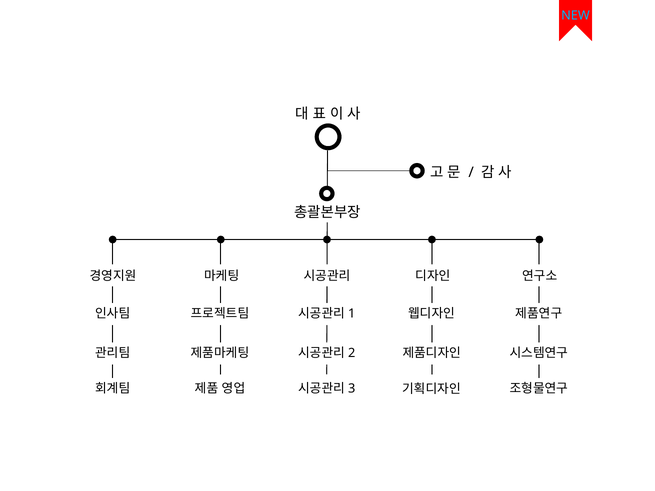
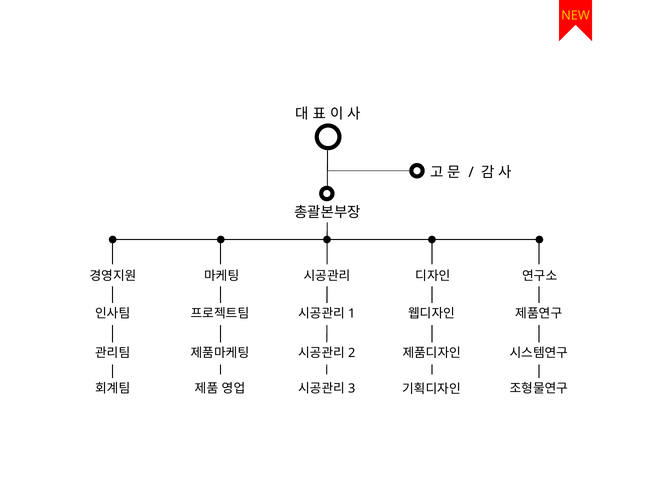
NEW colour: light blue -> yellow (575, 15)
